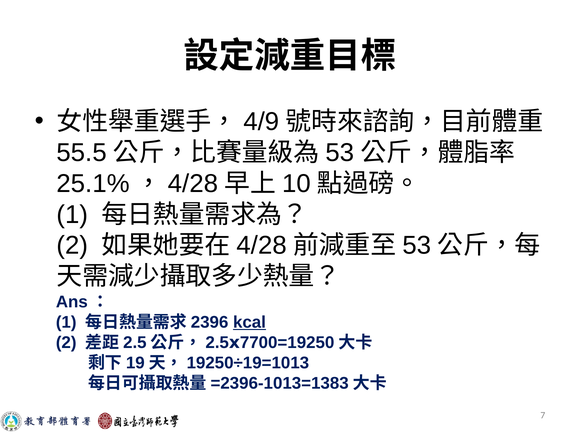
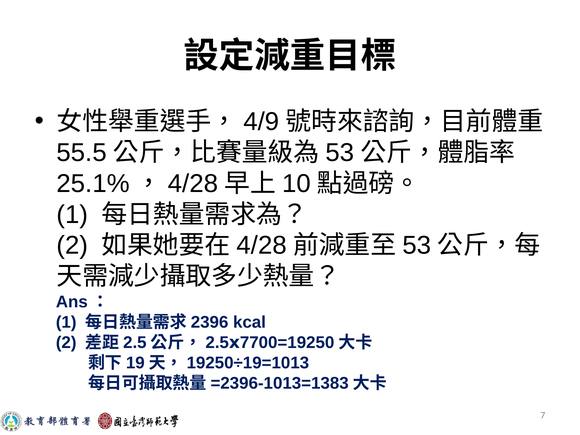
kcal underline: present -> none (249, 322)
